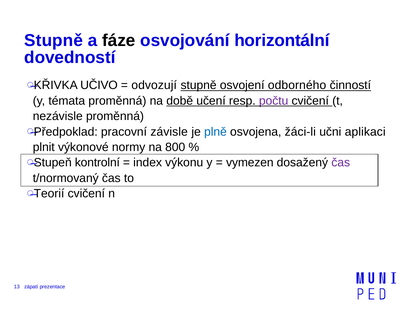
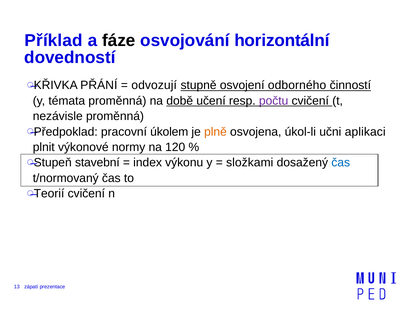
Stupně: Stupně -> Příklad (54, 40)
UČIVO: UČIVO -> PŘÁNÍ (99, 85)
závisle: závisle -> úkolem (169, 131)
plně colour: blue -> orange (215, 131)
žáci-li: žáci-li -> úkol-li (300, 131)
800: 800 -> 120 (175, 147)
kontrolní: kontrolní -> stavební (97, 162)
vymezen: vymezen -> složkami (250, 162)
čas colour: purple -> blue (341, 162)
